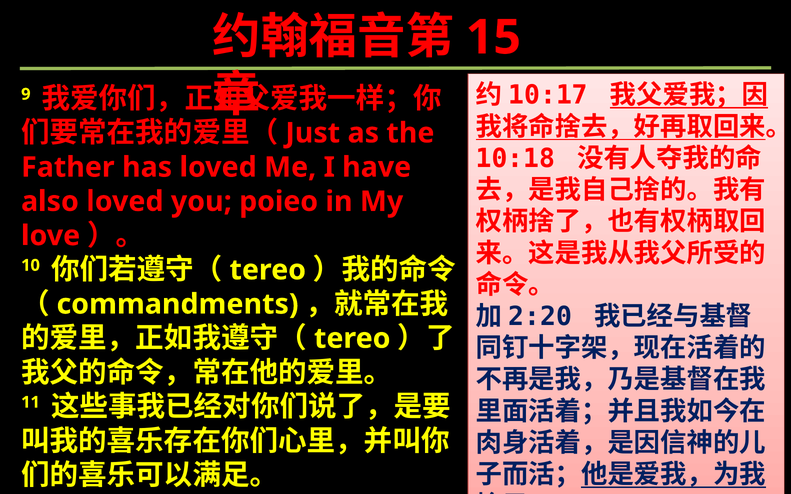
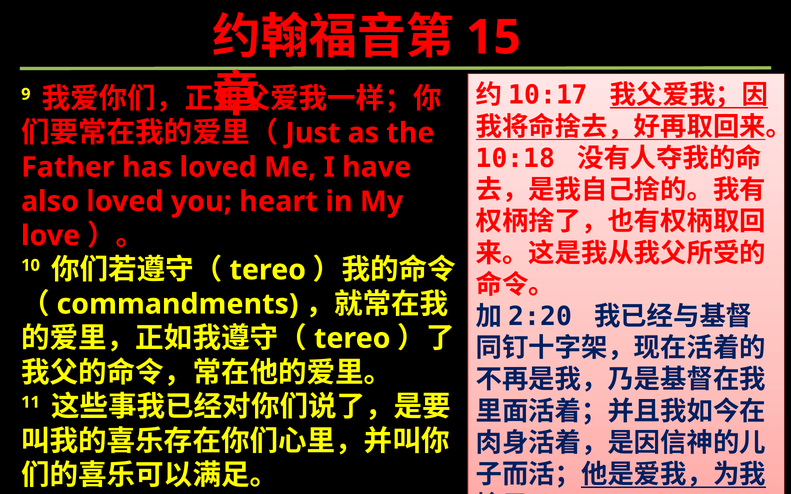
poieo: poieo -> heart (279, 202)
